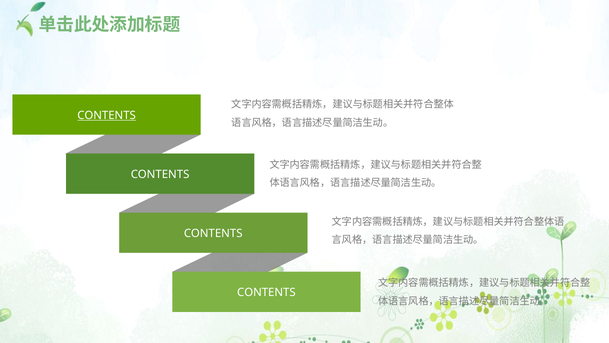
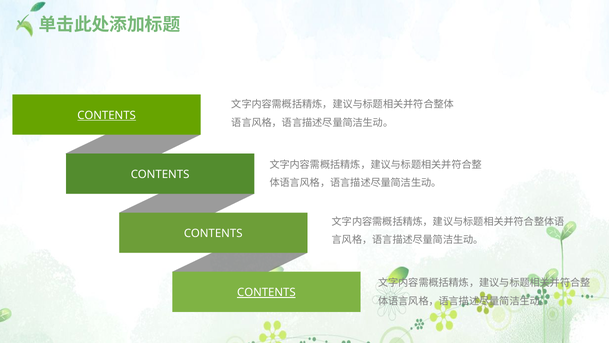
CONTENTS underline: none -> present (266, 292)
